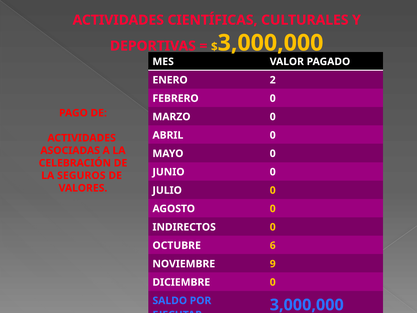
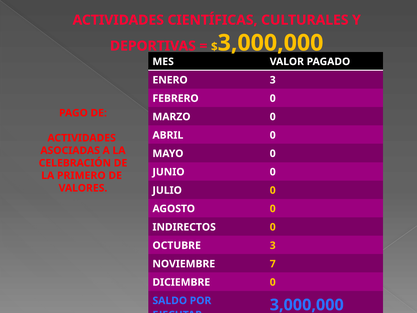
ENERO 2: 2 -> 3 (273, 80)
SEGUROS: SEGUROS -> PRIMERO (81, 175)
OCTUBRE 6: 6 -> 3 (273, 245)
9: 9 -> 7 (273, 264)
